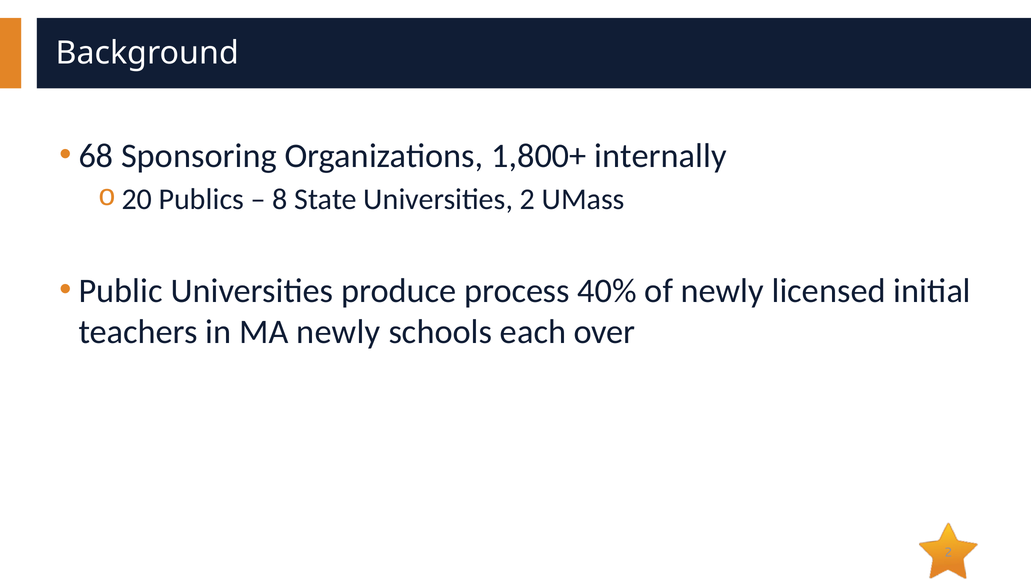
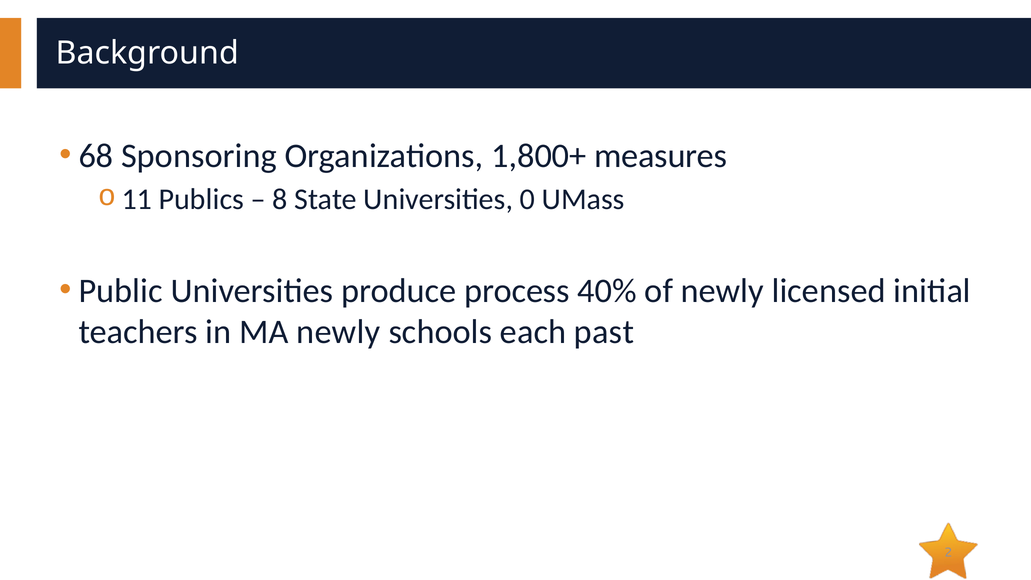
internally: internally -> measures (661, 156)
20: 20 -> 11 (137, 199)
Universities 2: 2 -> 0 (528, 199)
over: over -> past (604, 332)
